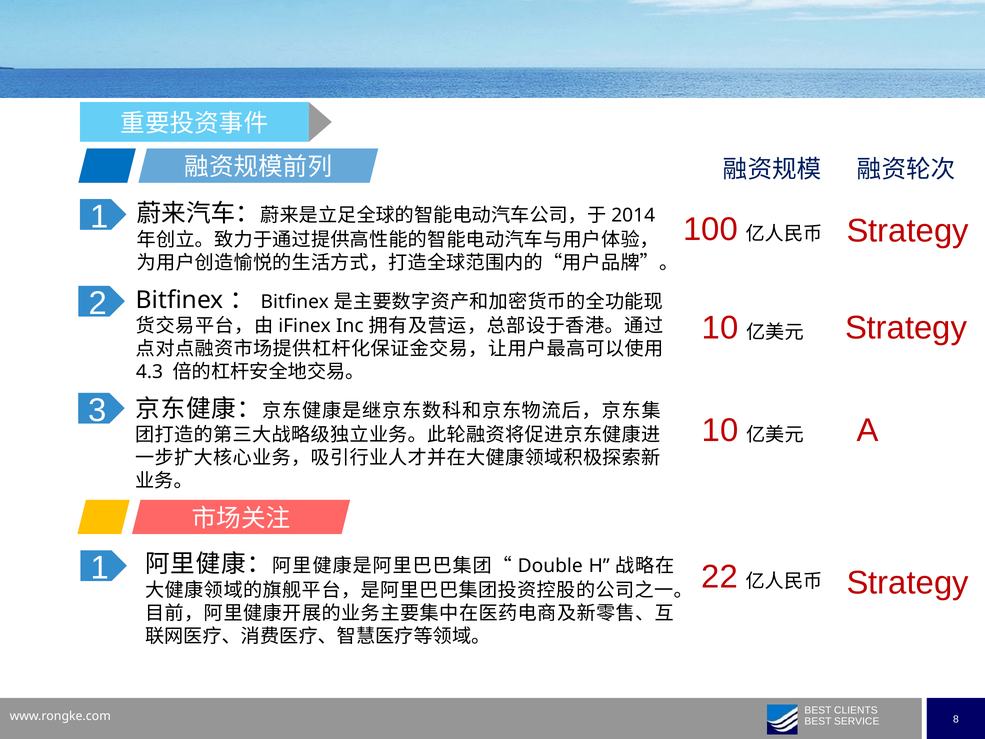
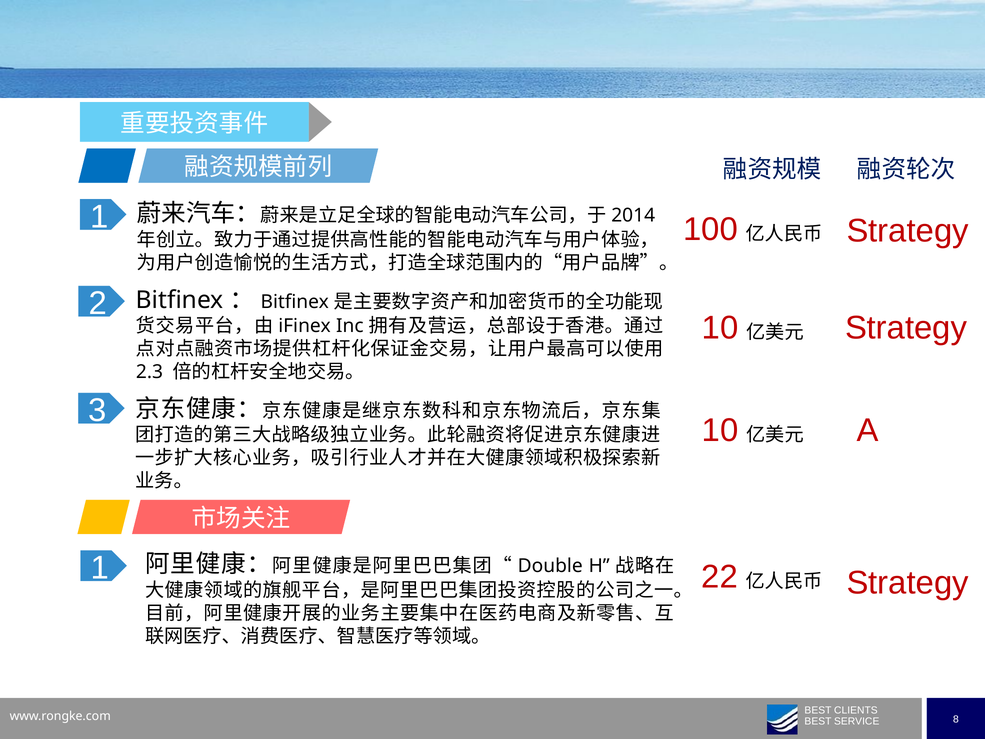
4.3: 4.3 -> 2.3 (150, 372)
